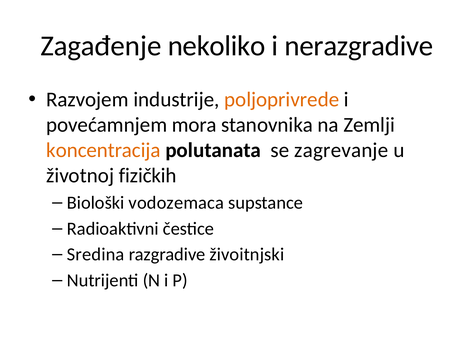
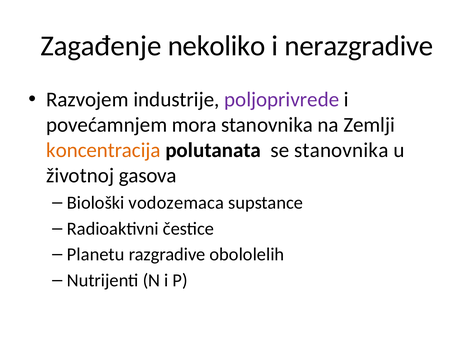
poljoprivrede colour: orange -> purple (282, 99)
se zagrevanje: zagrevanje -> stanovnika (341, 150)
fizičkih: fizičkih -> gasova (148, 175)
Sredina: Sredina -> Planetu (96, 254)
živoitnjski: živoitnjski -> obololelih (247, 254)
